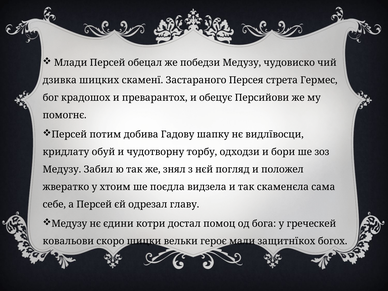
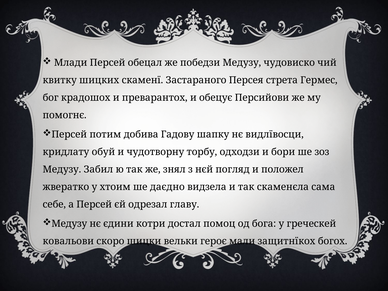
дзивка: дзивка -> квитку (60, 80)
поєдла: поєдла -> даєдно (167, 187)
